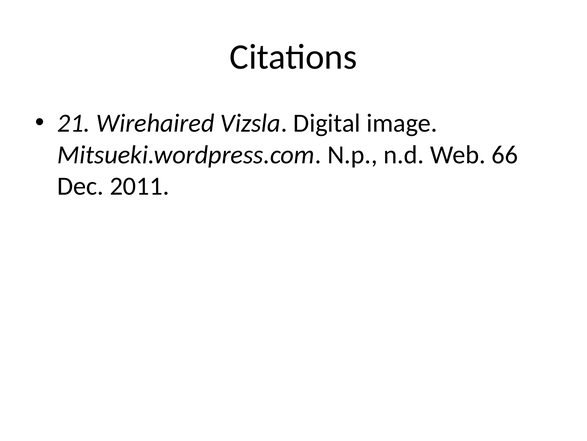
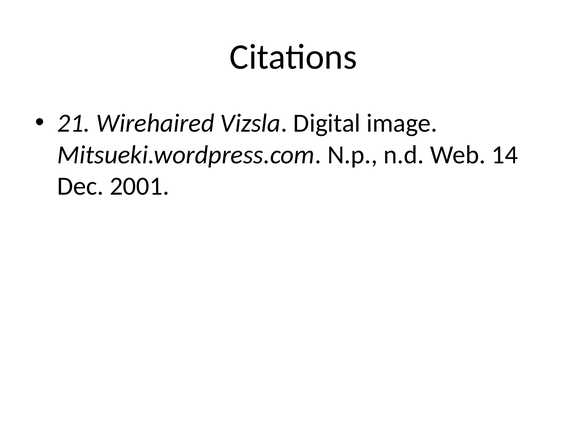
66: 66 -> 14 (505, 154)
2011: 2011 -> 2001 (139, 186)
